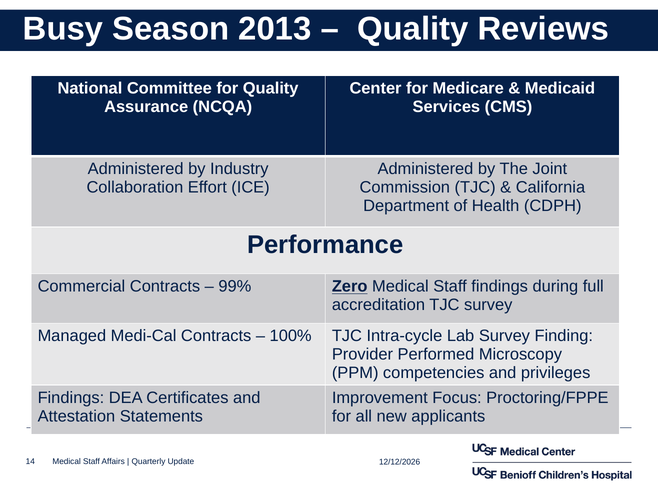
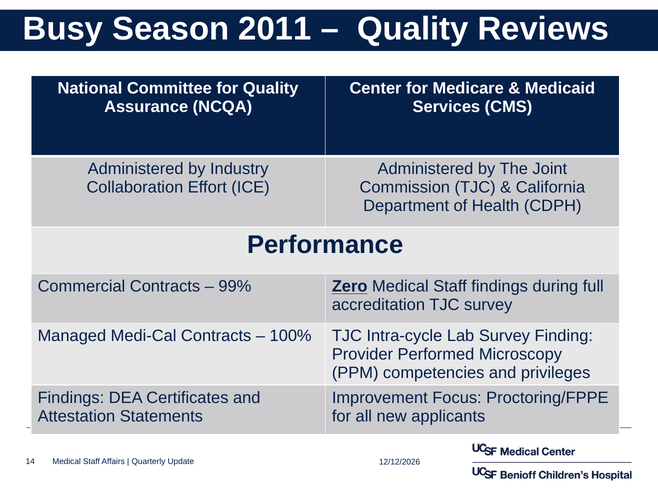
2013: 2013 -> 2011 (275, 29)
